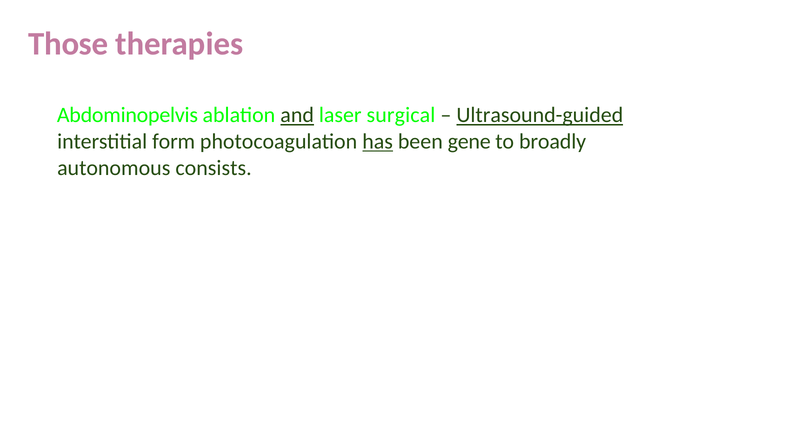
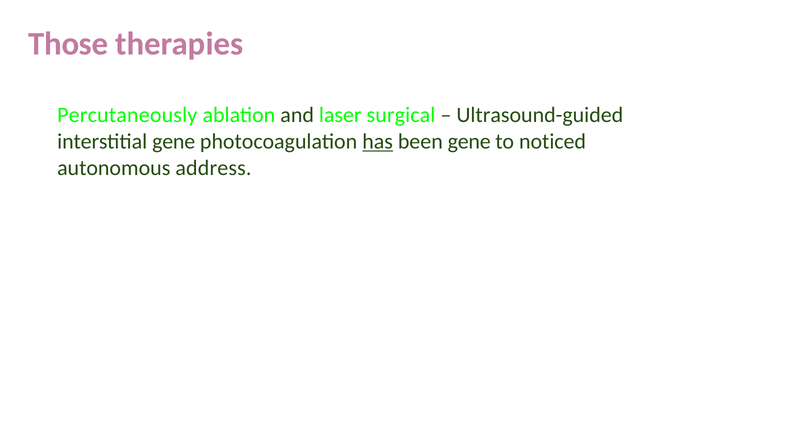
Abdominopelvis: Abdominopelvis -> Percutaneously (127, 115)
and underline: present -> none (297, 115)
Ultrasound-guided underline: present -> none (540, 115)
interstitial form: form -> gene (174, 142)
broadly: broadly -> noticed (553, 142)
consists: consists -> address (213, 168)
